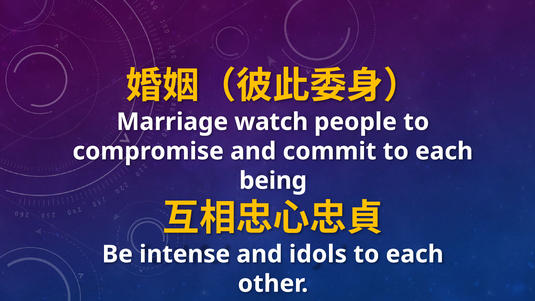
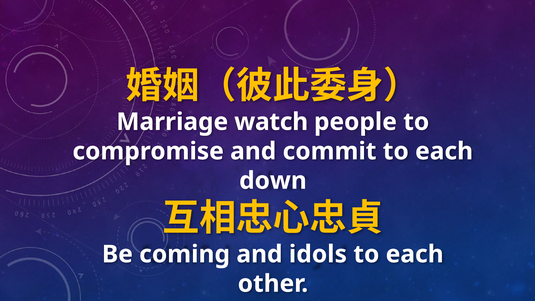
being: being -> down (273, 181)
intense: intense -> coming (185, 254)
